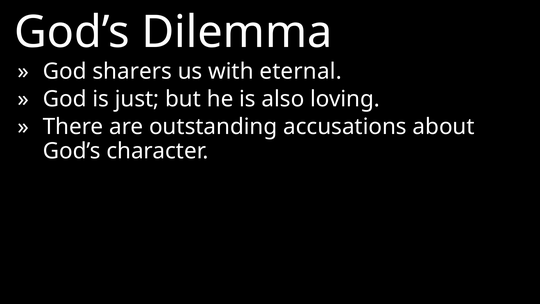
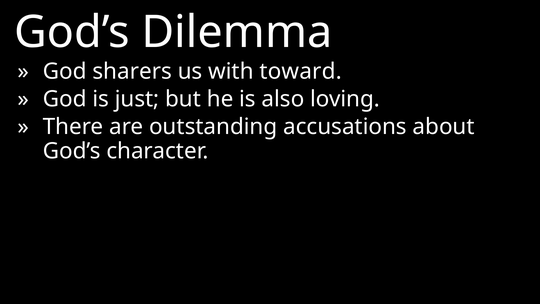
eternal: eternal -> toward (301, 71)
